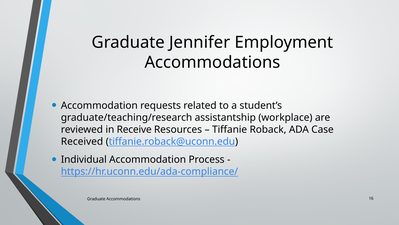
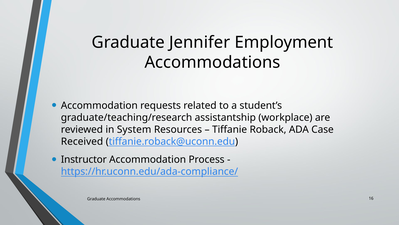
Receive: Receive -> System (134, 129)
Individual: Individual -> Instructor (84, 159)
